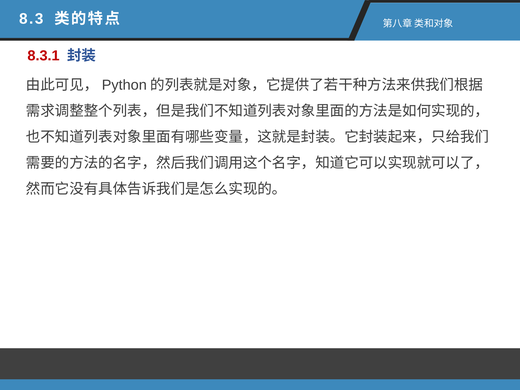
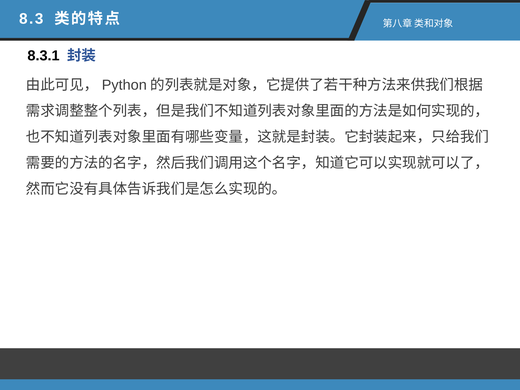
8.3.1 colour: red -> black (44, 56)
